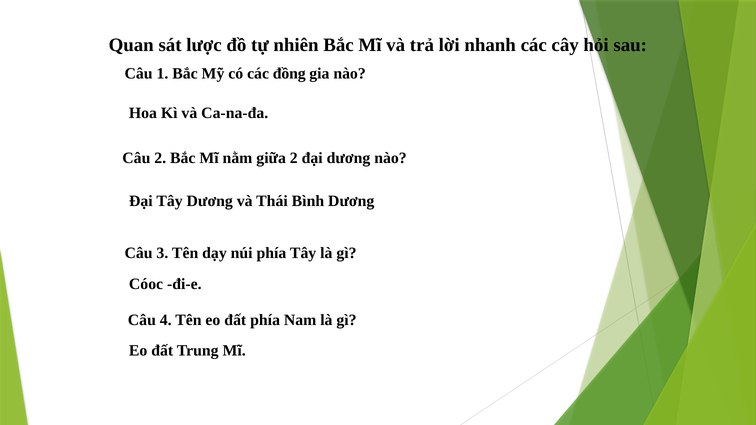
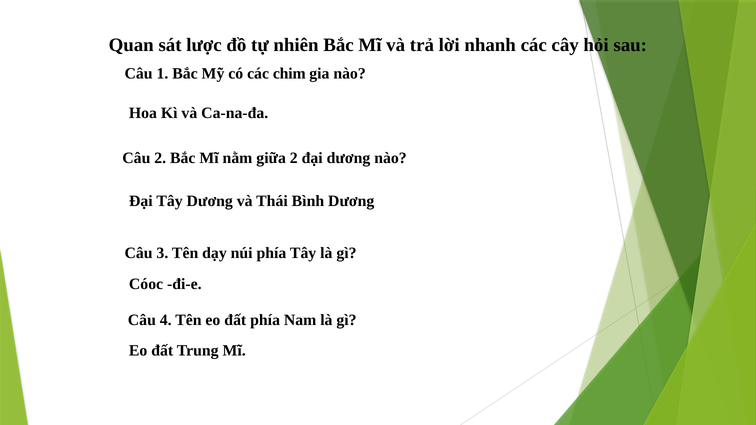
đồng: đồng -> chim (289, 73)
